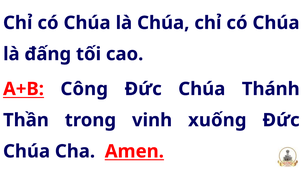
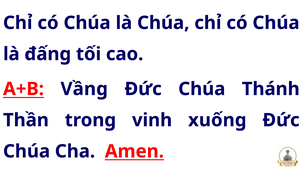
Công: Công -> Vầng (84, 89)
